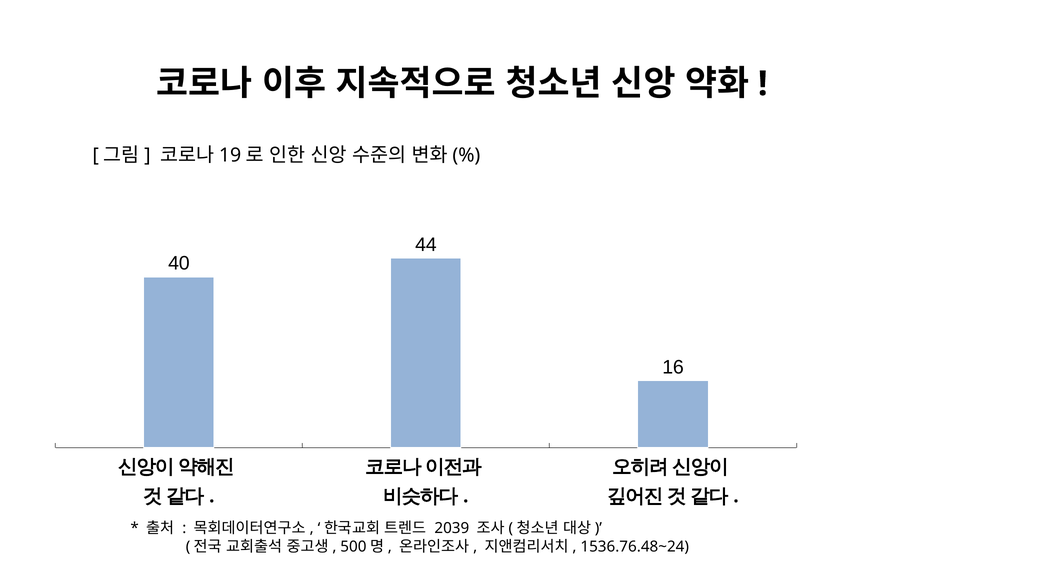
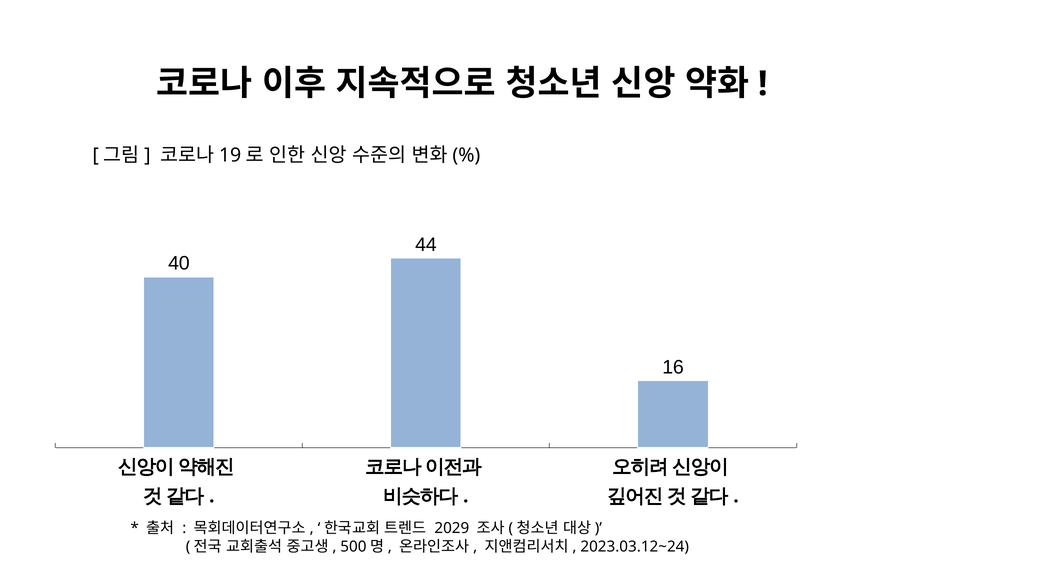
2039: 2039 -> 2029 (452, 528)
1536.76.48~24: 1536.76.48~24 -> 2023.03.12~24 (635, 546)
